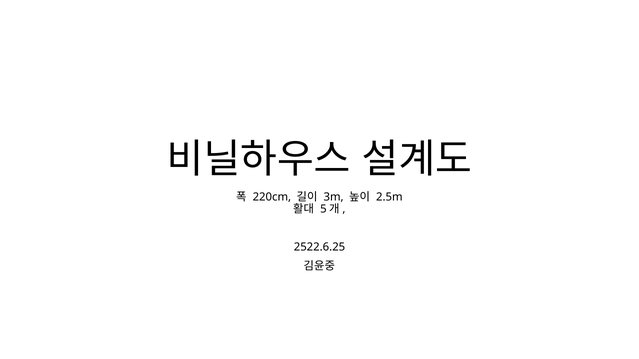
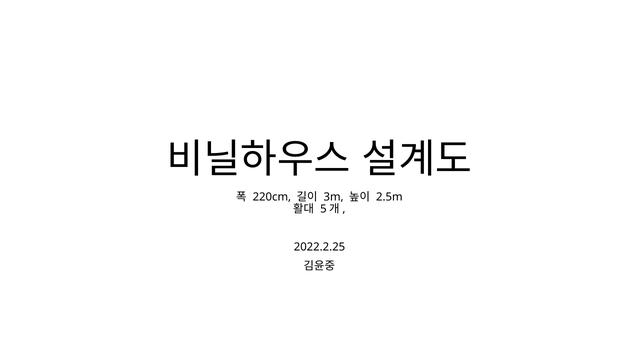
2522.6.25: 2522.6.25 -> 2022.2.25 (319, 247)
